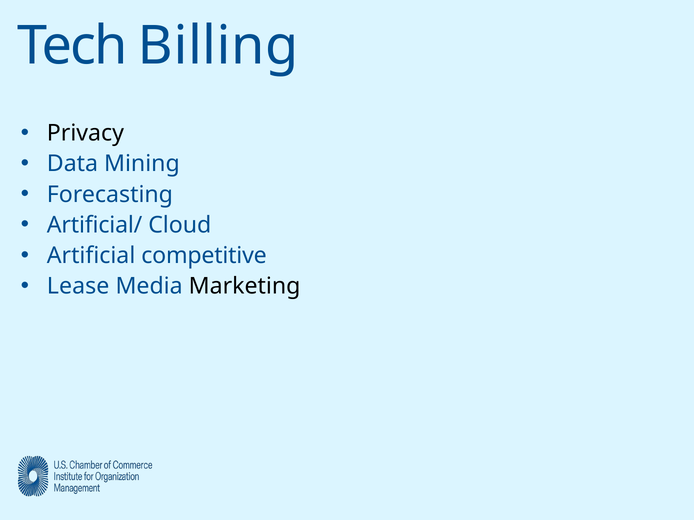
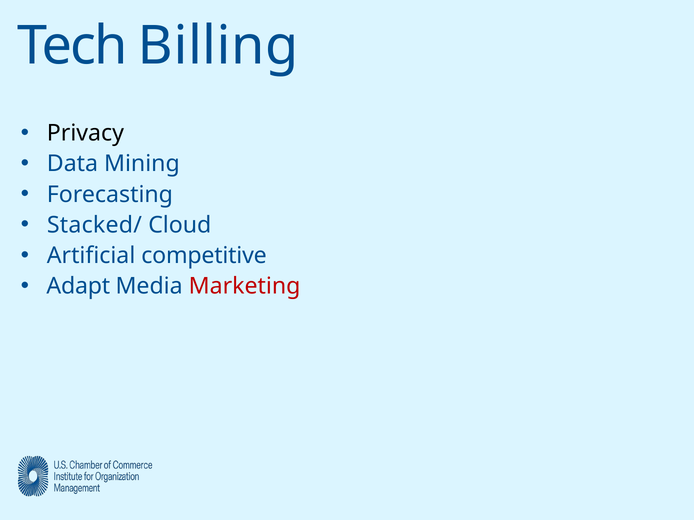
Artificial/: Artificial/ -> Stacked/ (94, 225)
Lease: Lease -> Adapt (78, 287)
Marketing colour: black -> red (245, 287)
